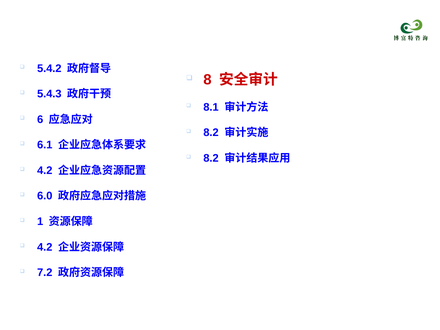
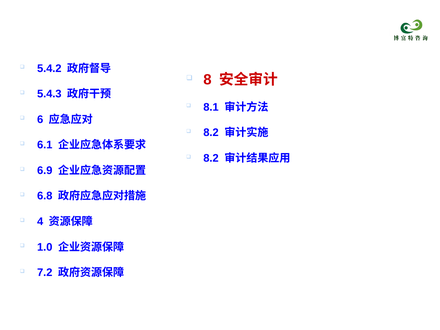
4.2: 4.2 -> 6.9 (45, 171)
6.0: 6.0 -> 6.8 (45, 196)
1: 1 -> 4 (40, 222)
4.2: 4.2 -> 1.0 (45, 247)
